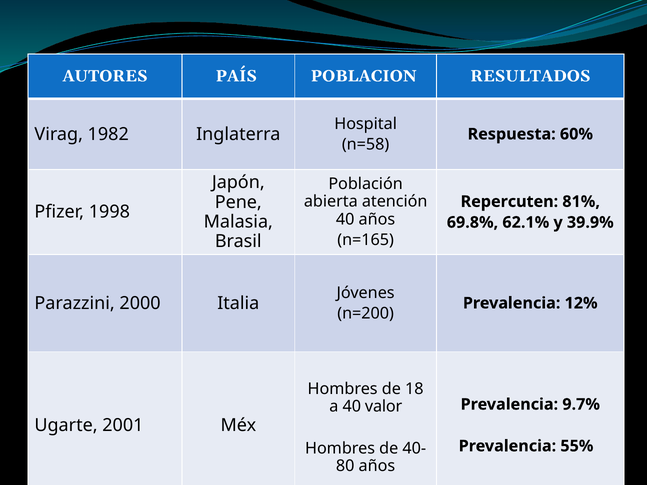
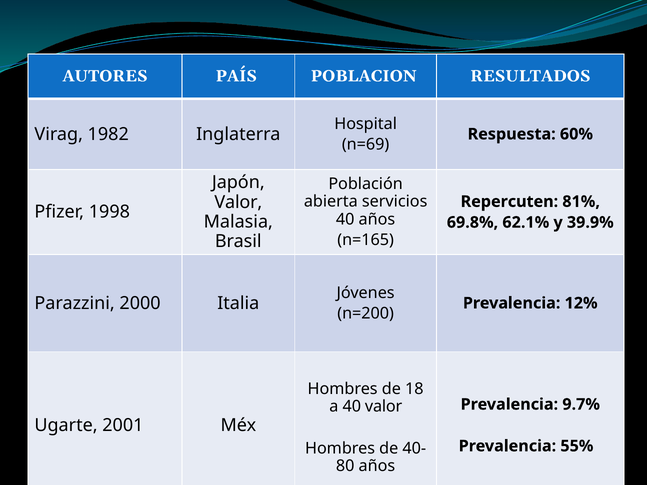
n=58: n=58 -> n=69 (366, 145)
atención: atención -> servicios (395, 202)
Pene: Pene -> Valor (238, 202)
